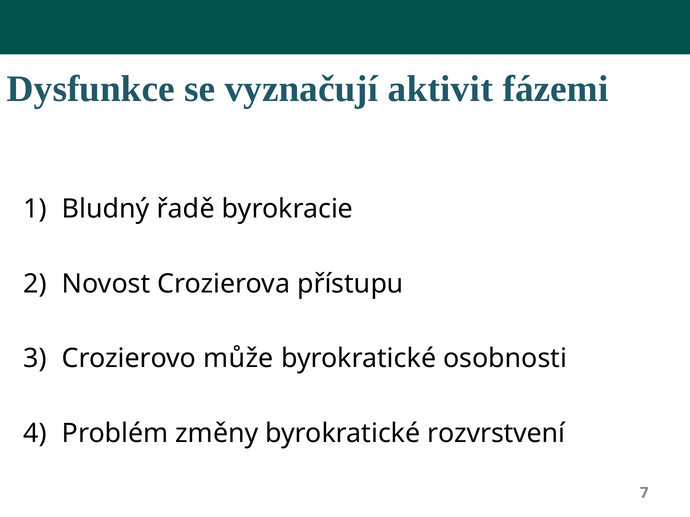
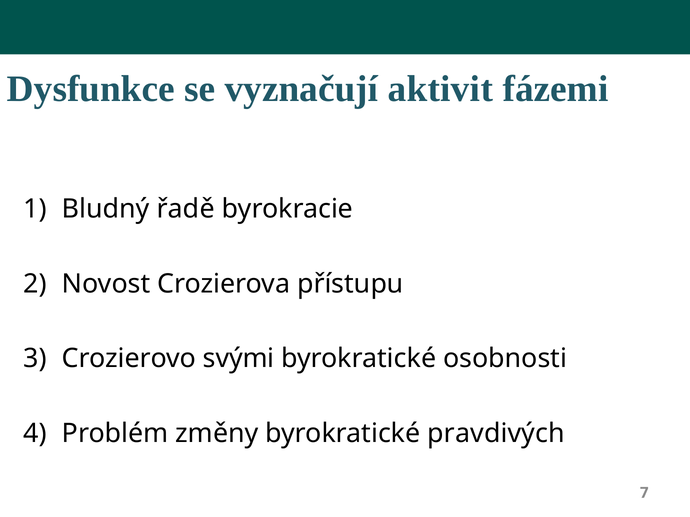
může: může -> svými (239, 359)
rozvrstvení: rozvrstvení -> pravdivých (496, 434)
